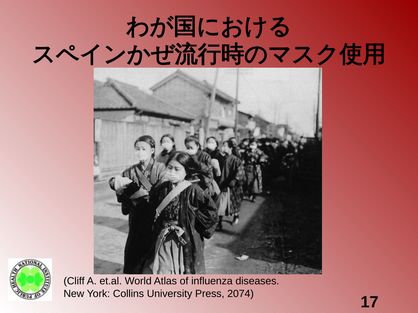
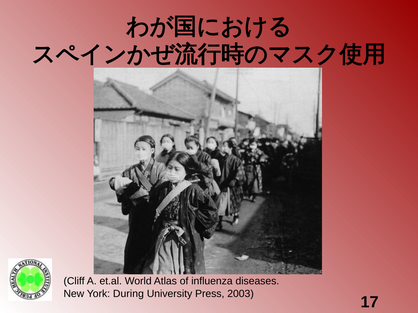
Collins: Collins -> During (128, 294)
2074: 2074 -> 2003 (241, 294)
